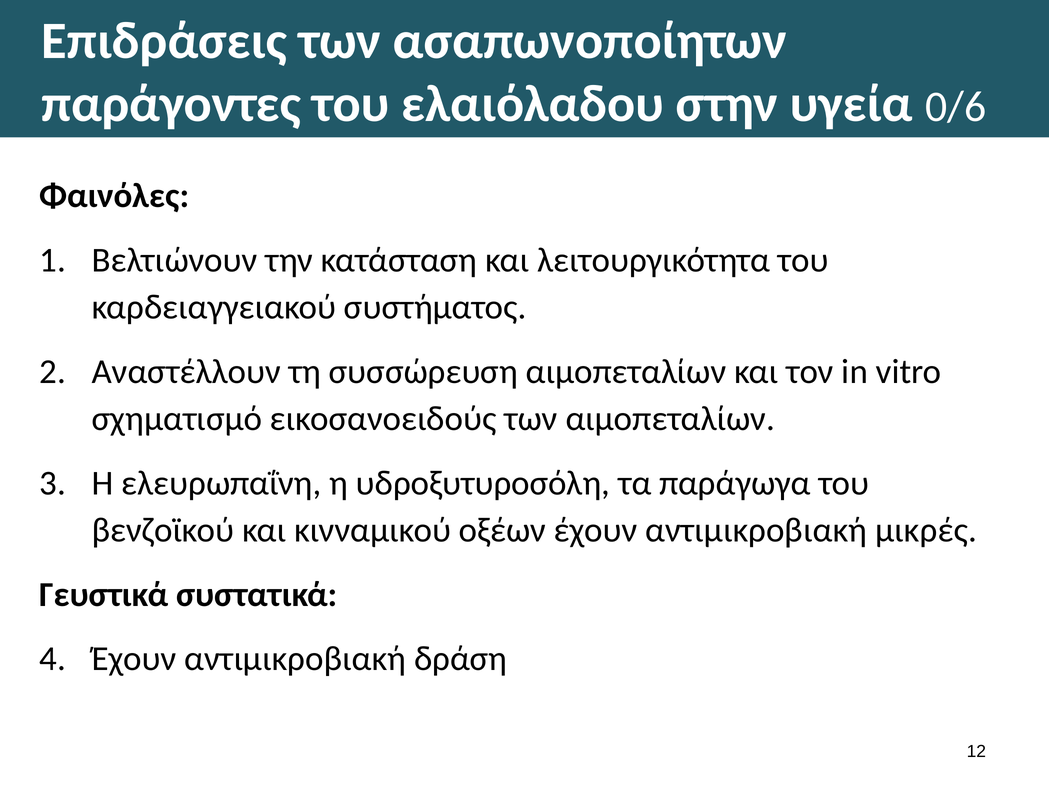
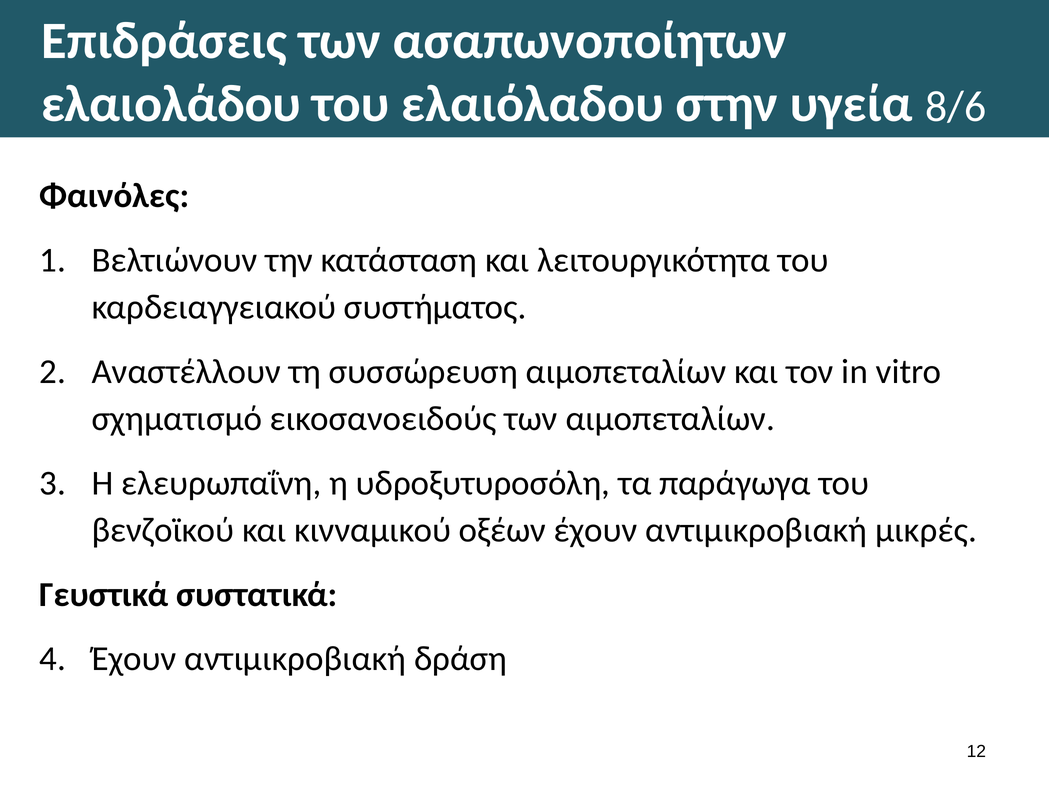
παράγοντες: παράγοντες -> ελαιολάδου (171, 104)
0/6: 0/6 -> 8/6 (956, 107)
